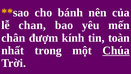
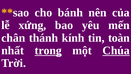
chan: chan -> xứng (32, 25)
đượm: đượm -> thánh (43, 38)
trong underline: none -> present (48, 50)
